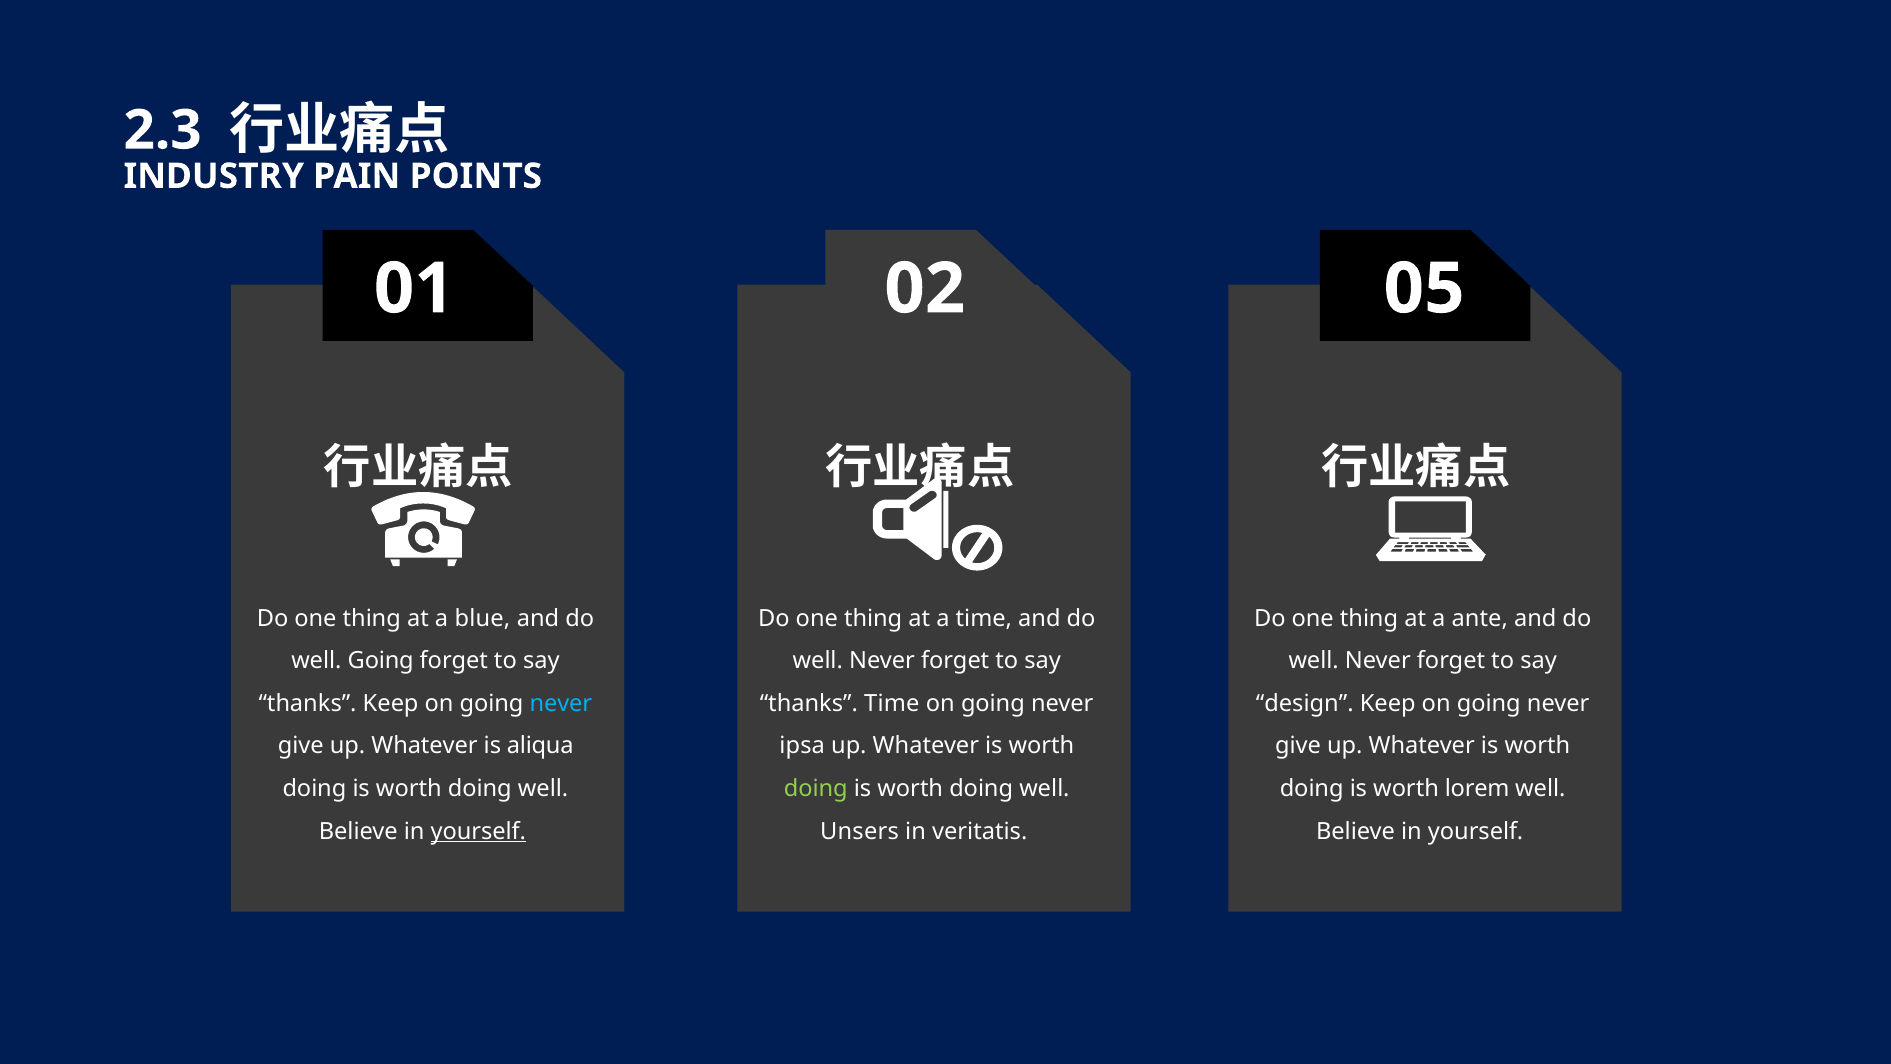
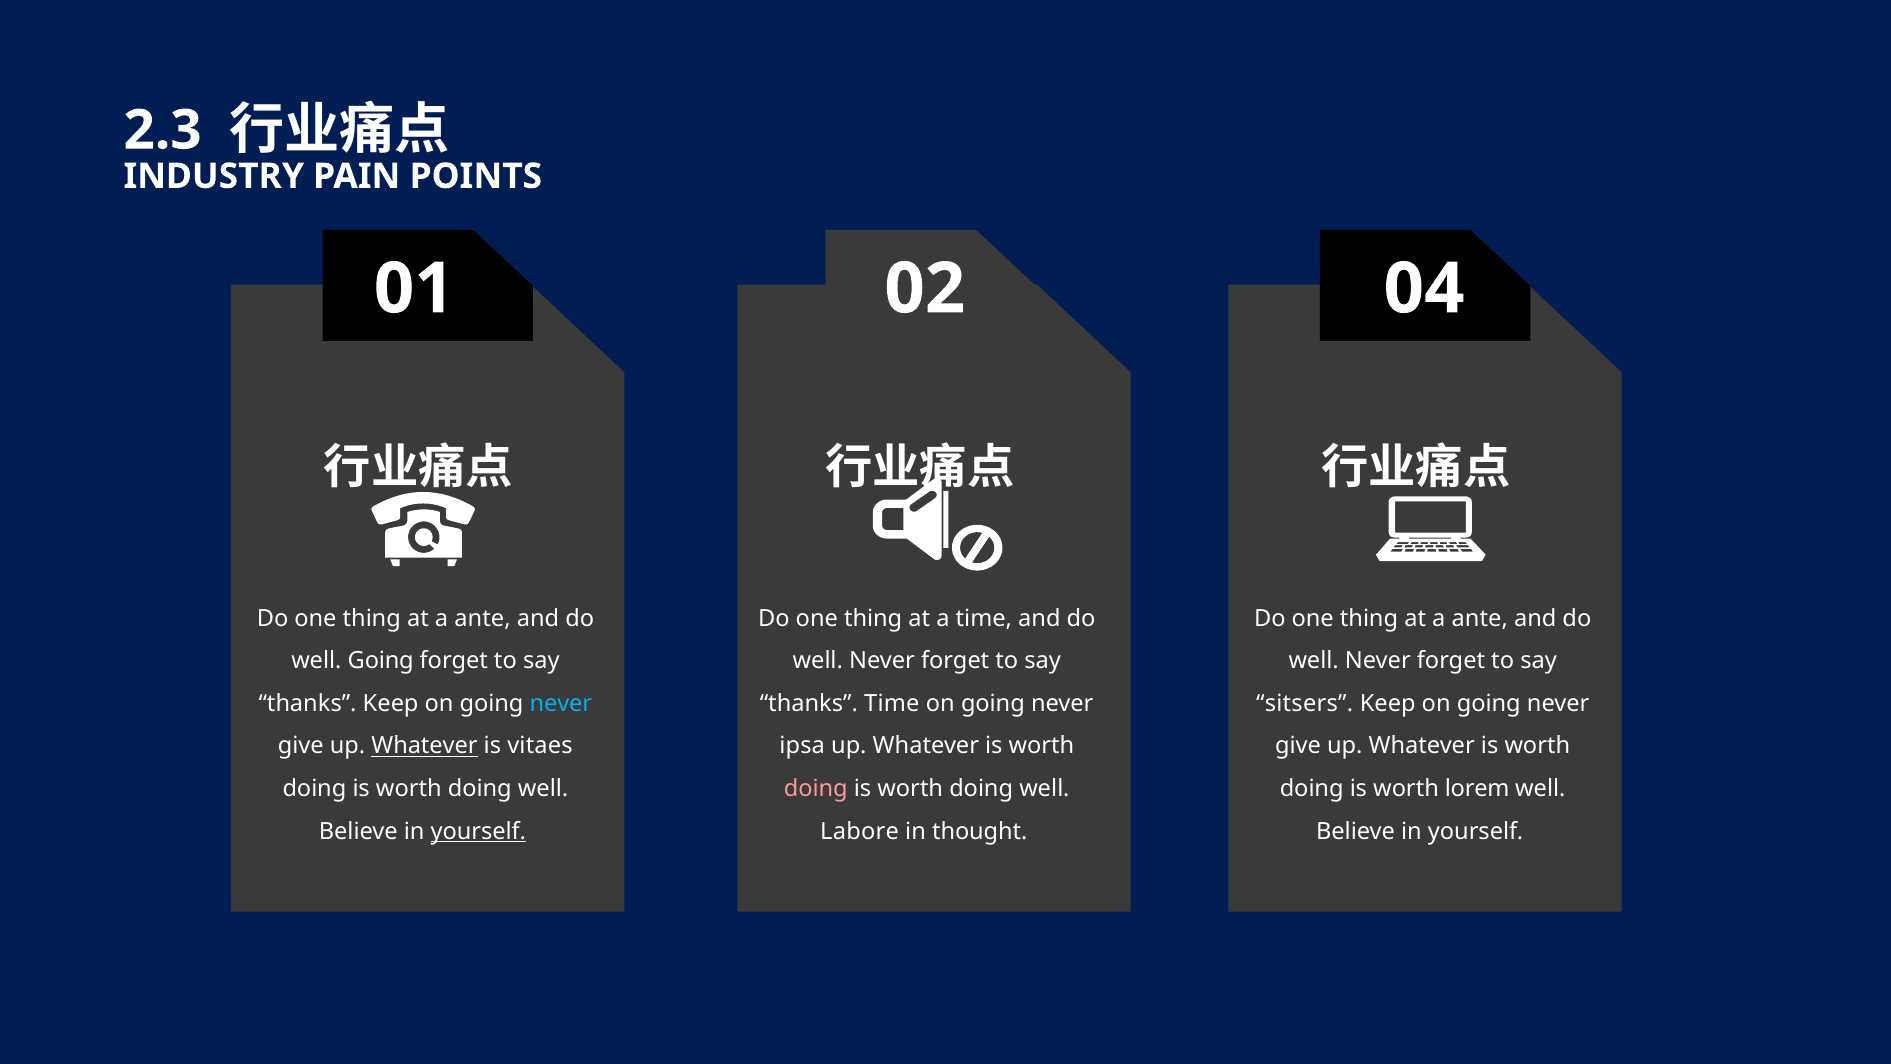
05: 05 -> 04 (1424, 289)
blue: blue -> ante (482, 618)
design: design -> sitsers (1305, 703)
Whatever underline: none -> present (425, 746)
aliqua: aliqua -> vitaes (540, 746)
doing colour: light green -> pink (816, 788)
Unsers: Unsers -> Labore (860, 831)
veritatis: veritatis -> thought (980, 831)
